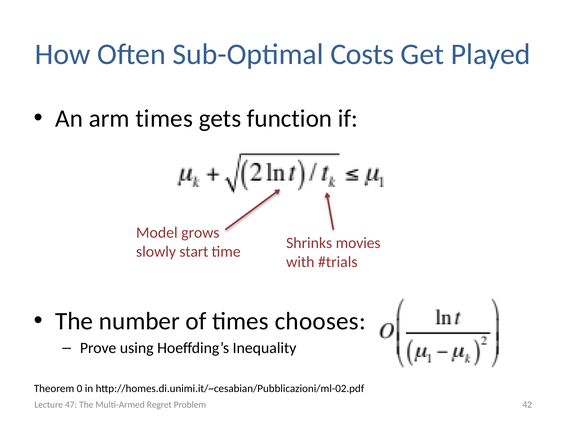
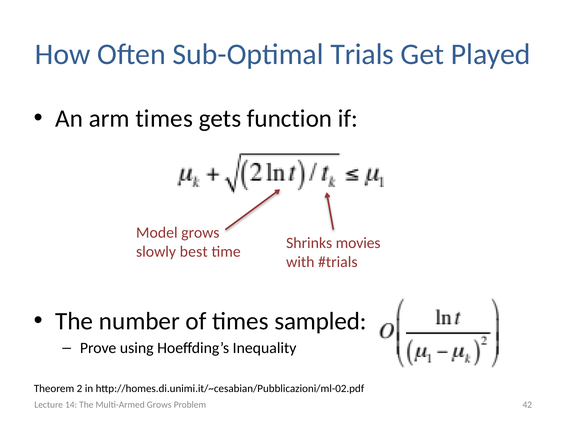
Costs: Costs -> Trials (362, 54)
start: start -> best (194, 252)
chooses: chooses -> sampled (320, 321)
0: 0 -> 2 (80, 389)
47: 47 -> 14 (71, 405)
Multi-Armed Regret: Regret -> Grows (159, 405)
